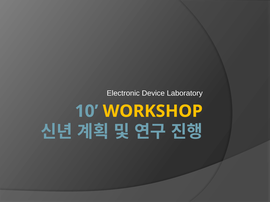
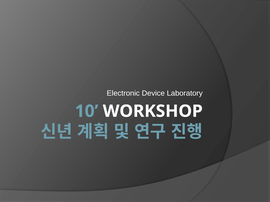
WORKSHOP colour: yellow -> white (153, 111)
